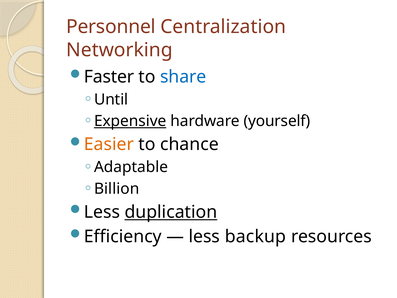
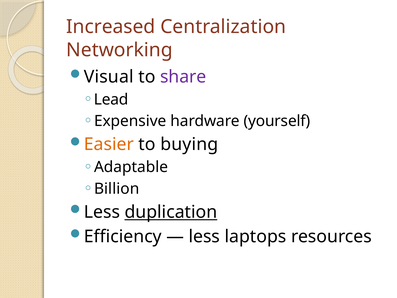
Personnel: Personnel -> Increased (111, 27)
Faster: Faster -> Visual (109, 77)
share colour: blue -> purple (183, 77)
Until: Until -> Lead (111, 99)
Expensive underline: present -> none (130, 121)
chance: chance -> buying (189, 144)
backup: backup -> laptops (255, 236)
